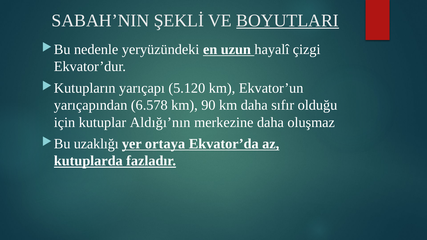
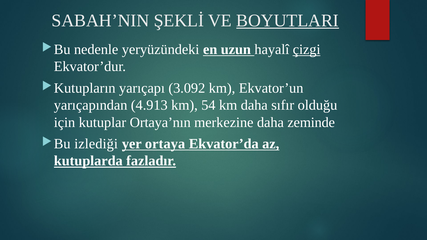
çizgi underline: none -> present (307, 50)
5.120: 5.120 -> 3.092 (187, 88)
6.578: 6.578 -> 4.913 (149, 105)
90: 90 -> 54 (208, 105)
Aldığı’nın: Aldığı’nın -> Ortaya’nın (160, 122)
oluşmaz: oluşmaz -> zeminde (311, 122)
uzaklığı: uzaklığı -> izlediği (96, 144)
